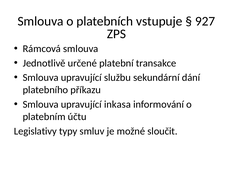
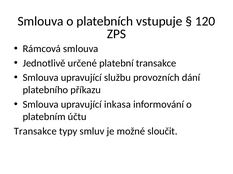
927: 927 -> 120 (205, 21)
sekundární: sekundární -> provozních (156, 78)
Legislativy: Legislativy -> Transakce (35, 132)
